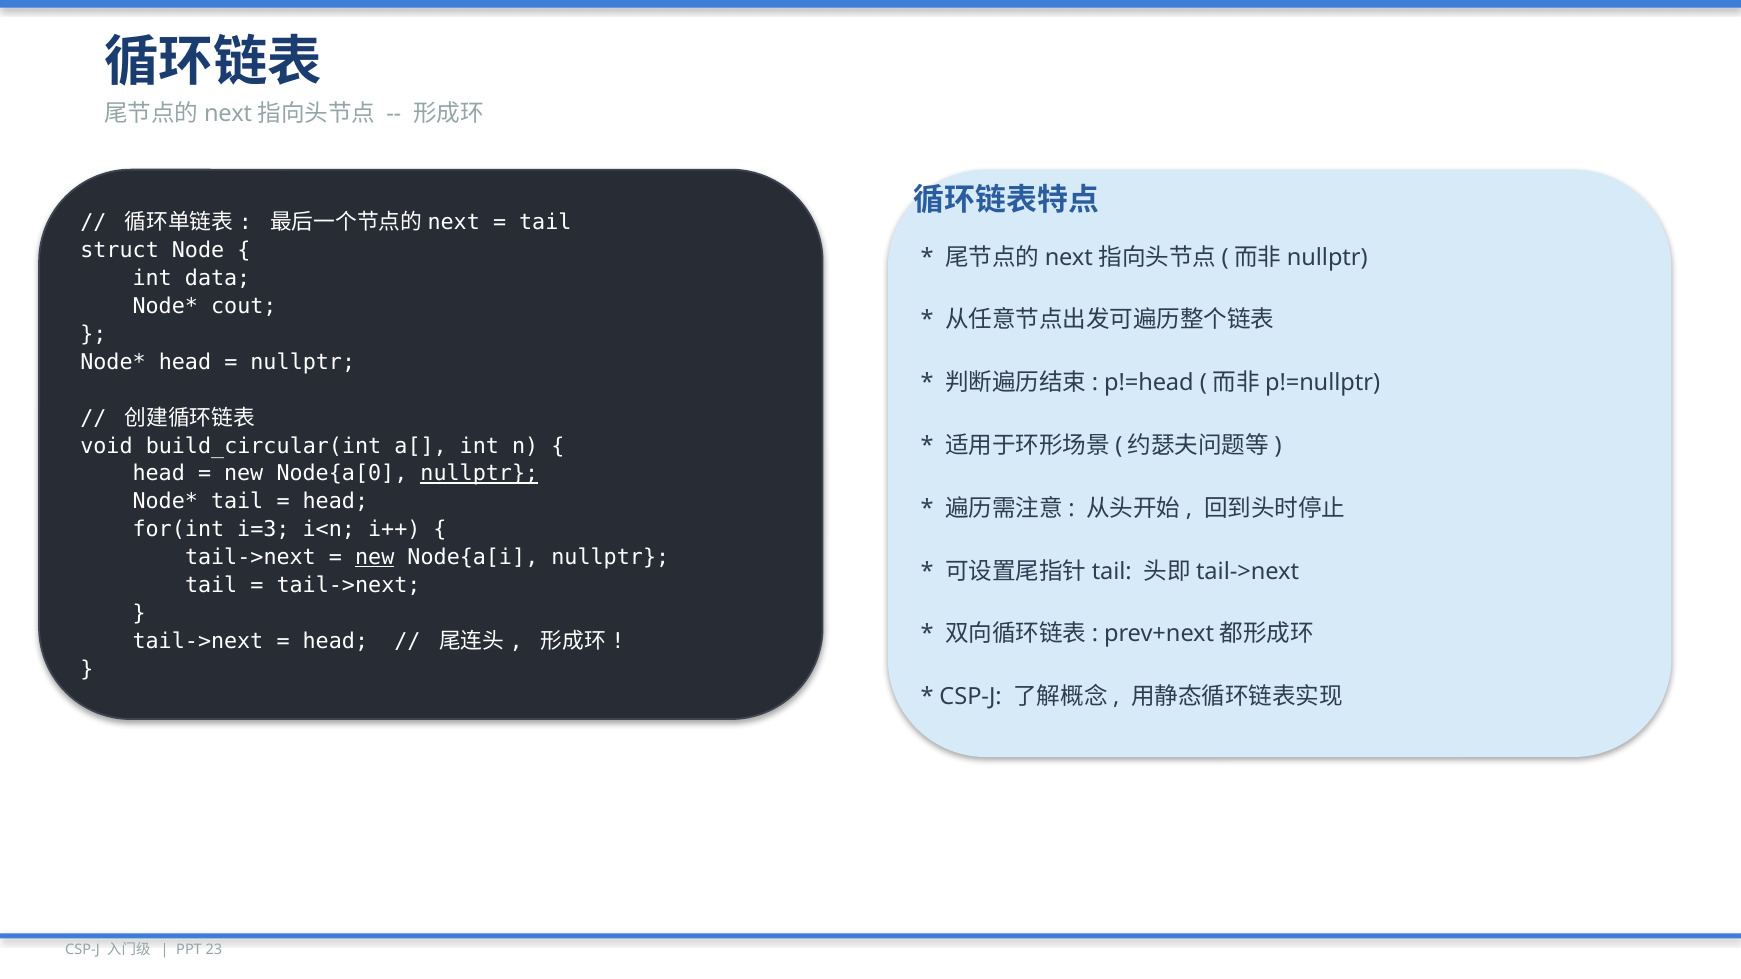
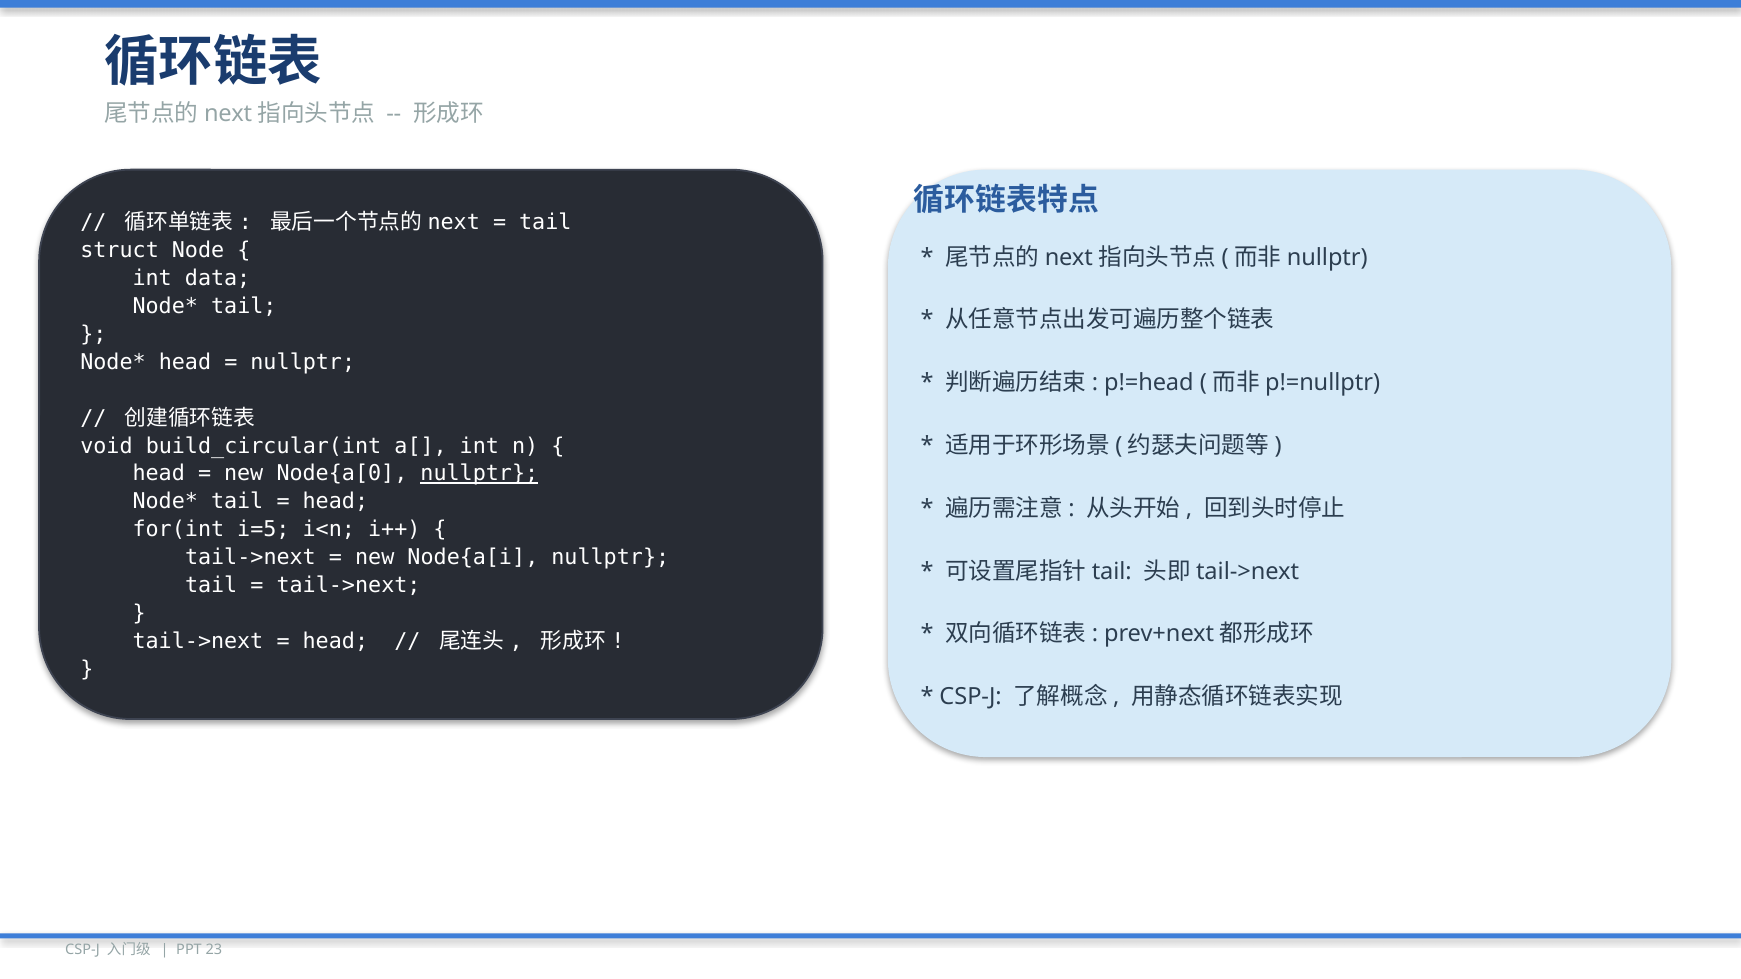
cout: cout -> tail (244, 306)
i=3: i=3 -> i=5 (263, 530)
new underline: present -> none (375, 558)
